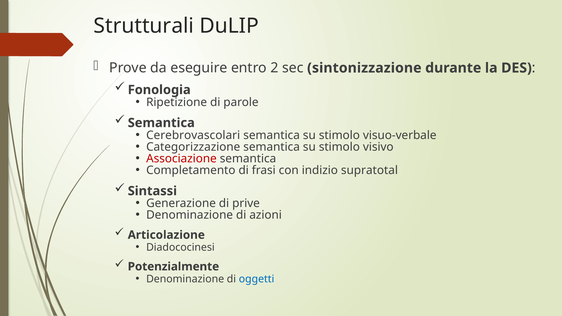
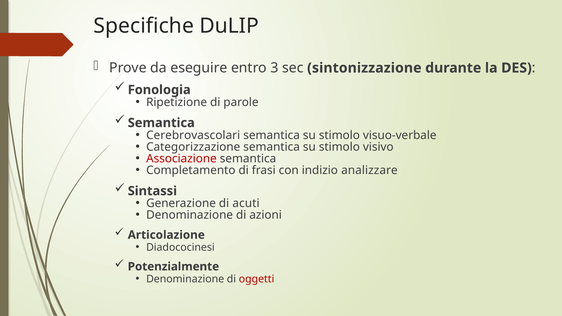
Strutturali: Strutturali -> Specifiche (144, 26)
2: 2 -> 3 (274, 68)
supratotal: supratotal -> analizzare (369, 170)
prive: prive -> acuti (246, 203)
oggetti colour: blue -> red (257, 279)
